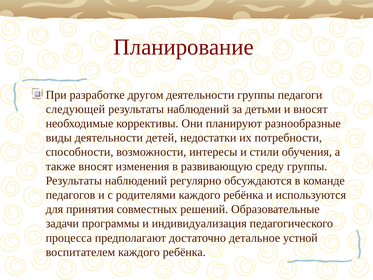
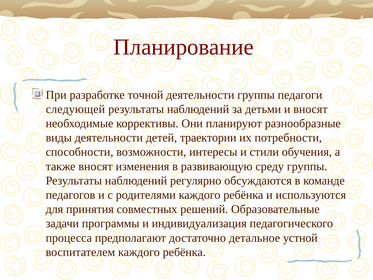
другом: другом -> точной (145, 95)
недостатки: недостатки -> траектории (208, 138)
